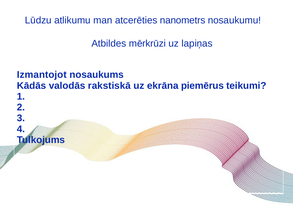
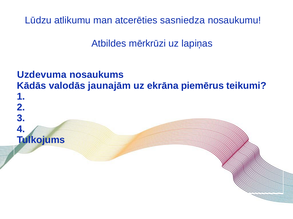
nanometrs: nanometrs -> sasniedza (183, 20)
Izmantojot: Izmantojot -> Uzdevuma (42, 75)
rakstiskā: rakstiskā -> jaunajām (109, 86)
